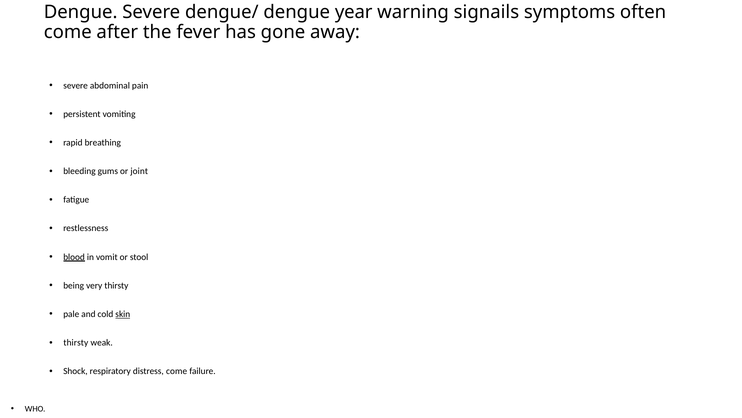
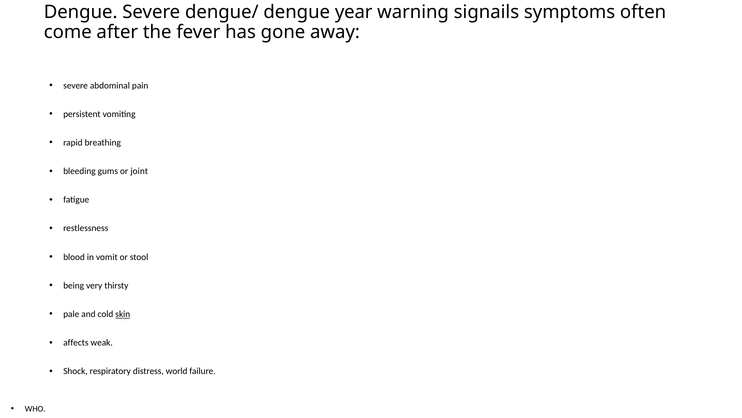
blood underline: present -> none (74, 257)
thirsty: thirsty -> affects (76, 342)
distress come: come -> world (177, 371)
